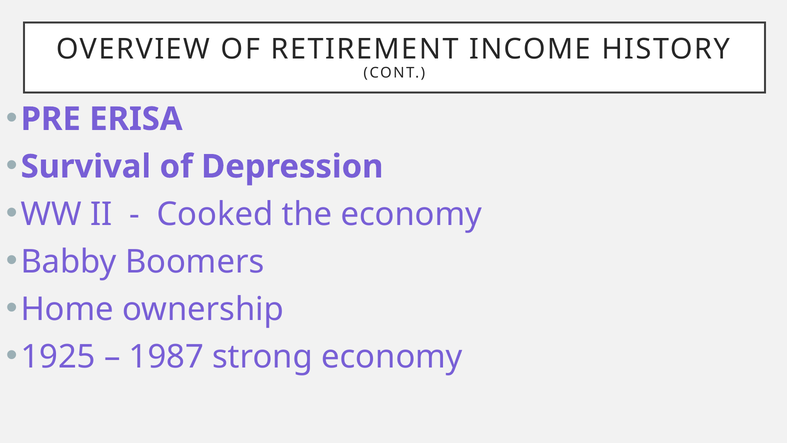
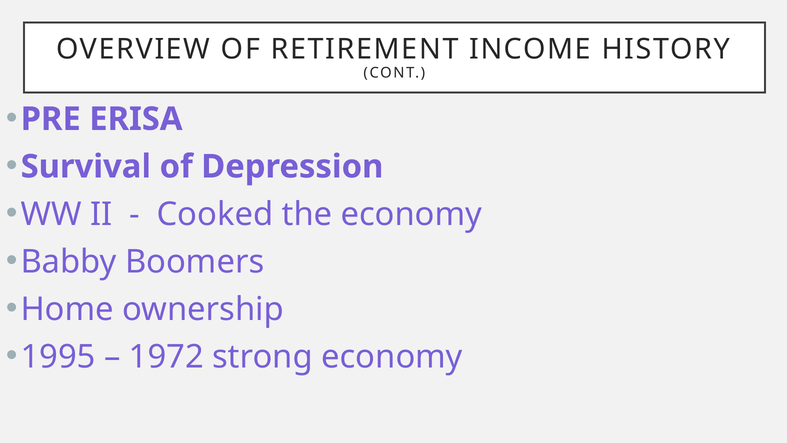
1925: 1925 -> 1995 (58, 357)
1987: 1987 -> 1972 (166, 357)
